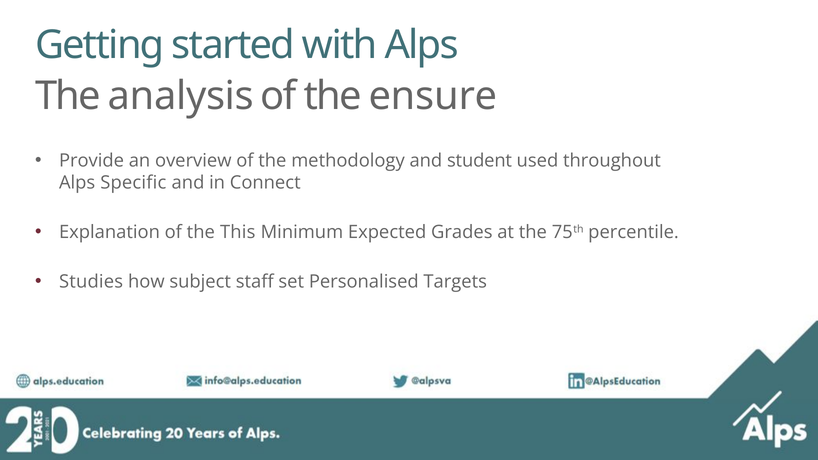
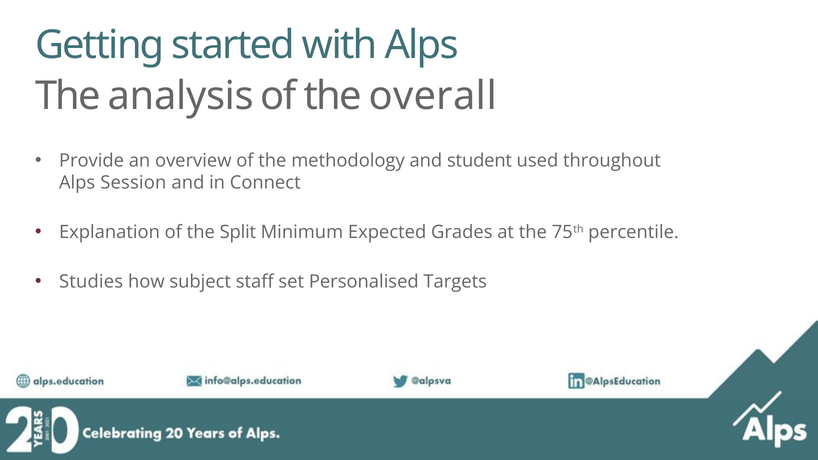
ensure: ensure -> overall (433, 96)
Specific: Specific -> Session (133, 183)
This: This -> Split (238, 232)
